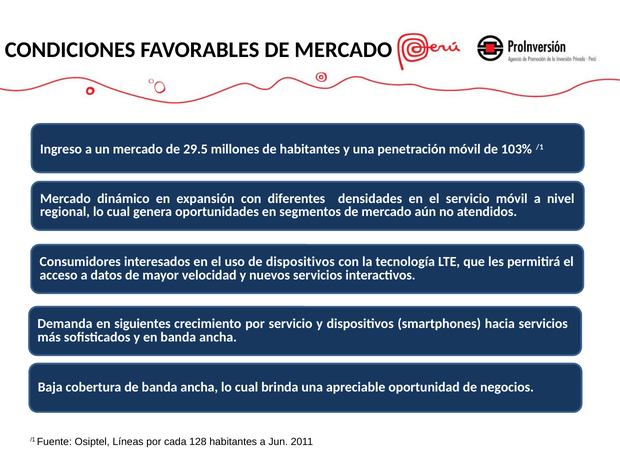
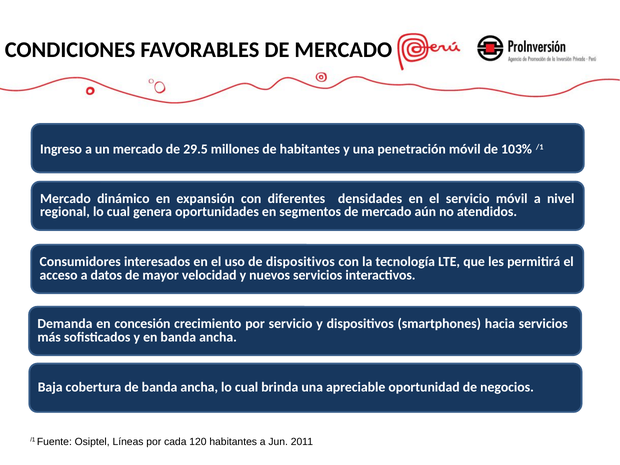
siguientes: siguientes -> concesión (142, 324)
128: 128 -> 120 (198, 442)
